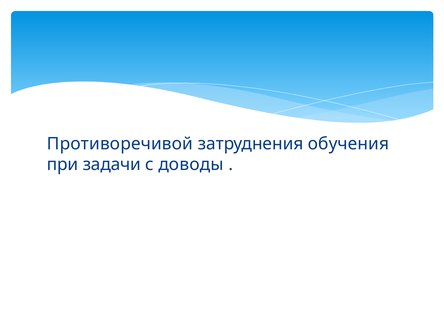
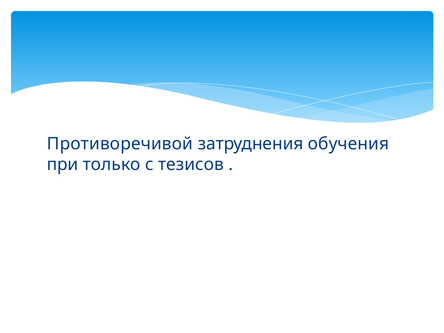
задачи: задачи -> только (112, 164)
доводы: доводы -> тезисов (191, 164)
